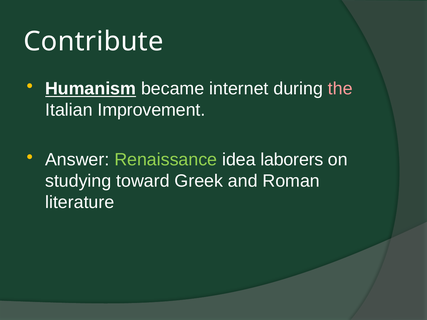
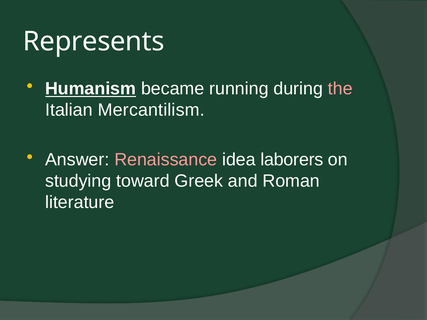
Contribute: Contribute -> Represents (94, 41)
internet: internet -> running (239, 89)
Improvement: Improvement -> Mercantilism (151, 110)
Renaissance colour: light green -> pink (166, 160)
